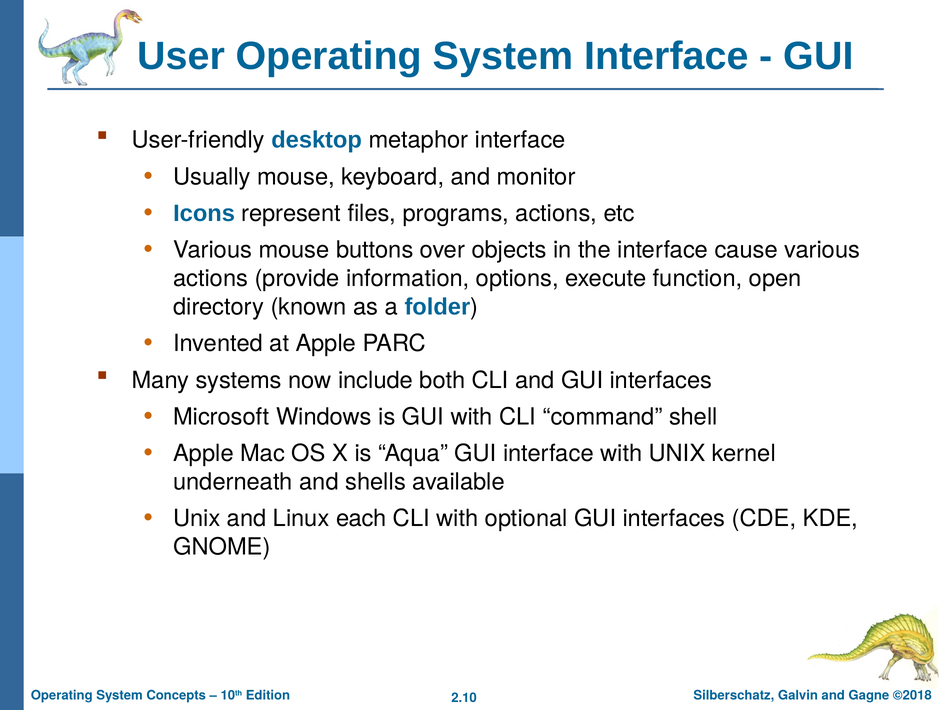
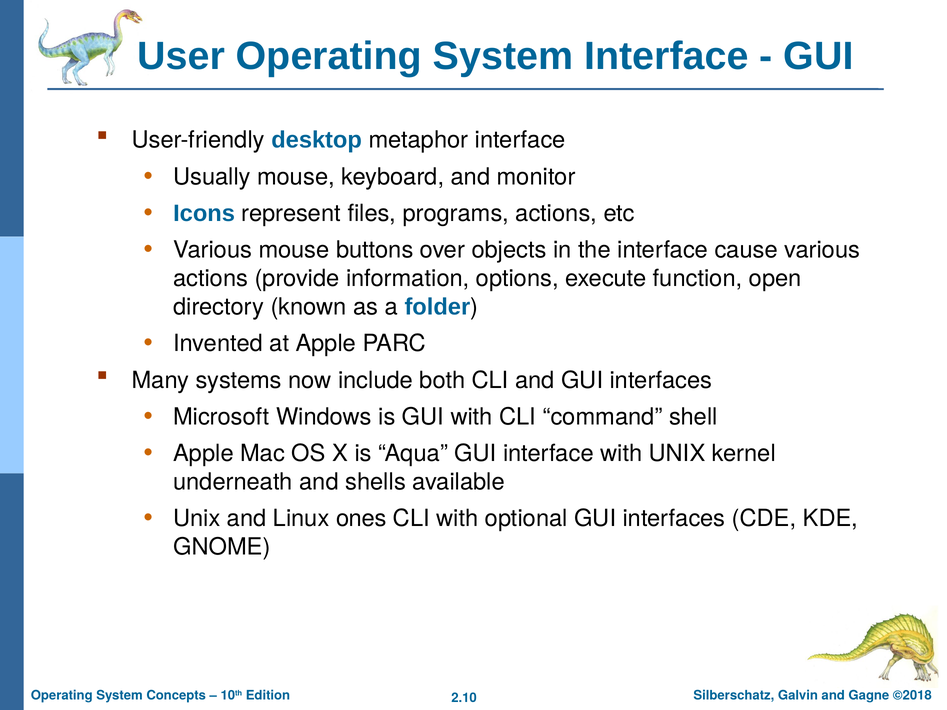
each: each -> ones (361, 519)
